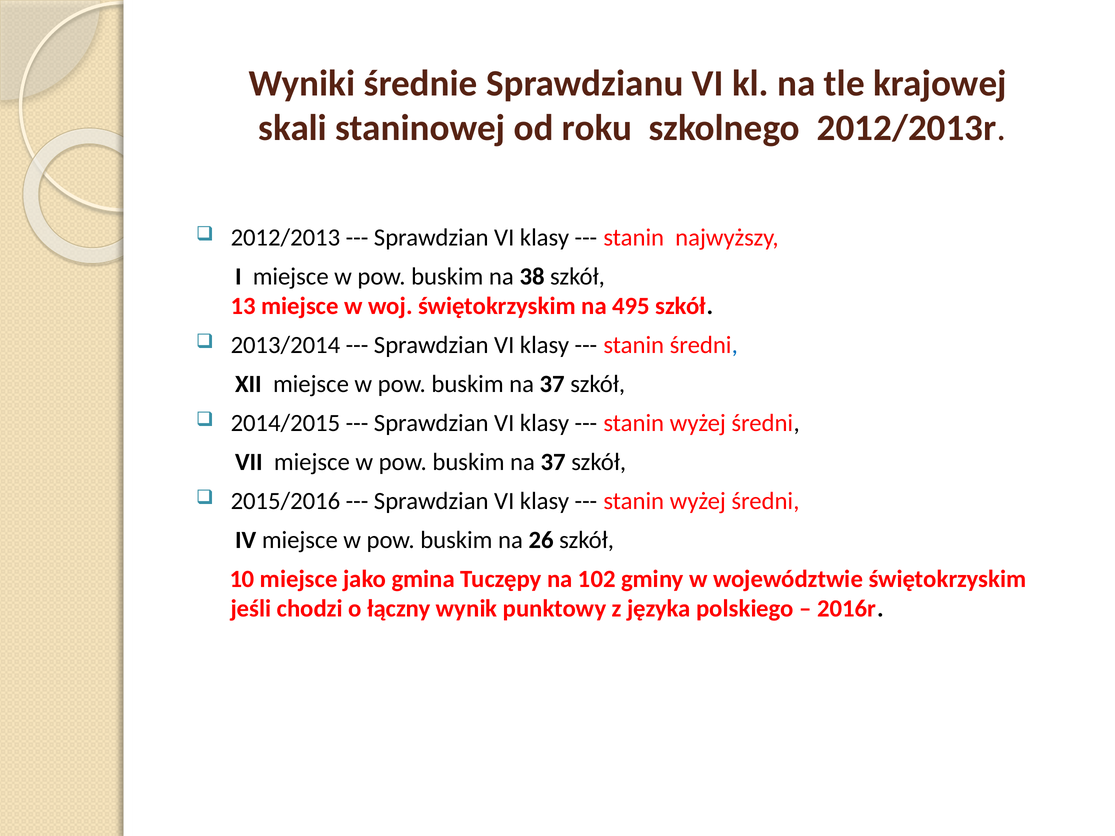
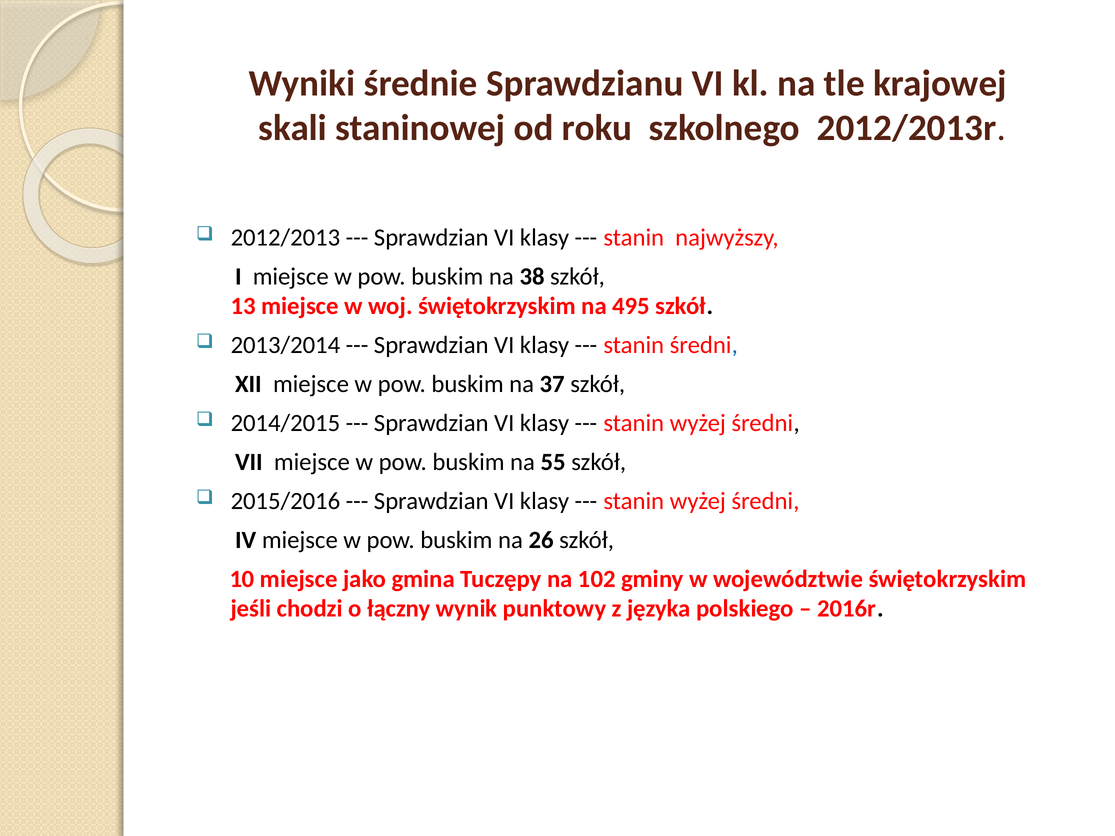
37: 37 -> 55 (553, 462)
